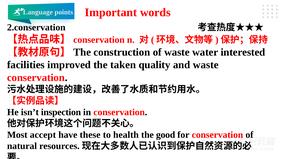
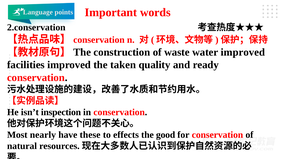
water interested: interested -> improved (243, 52)
and waste: waste -> ready (206, 65)
accept: accept -> nearly (43, 135)
health: health -> effects (126, 135)
